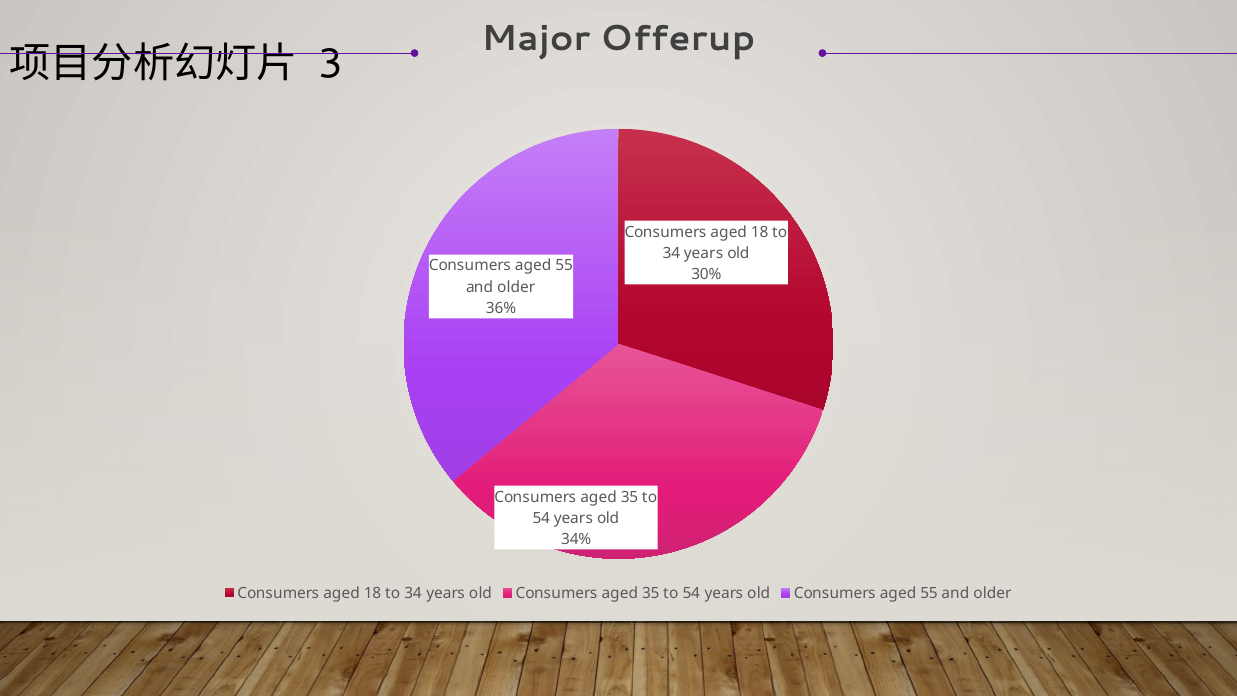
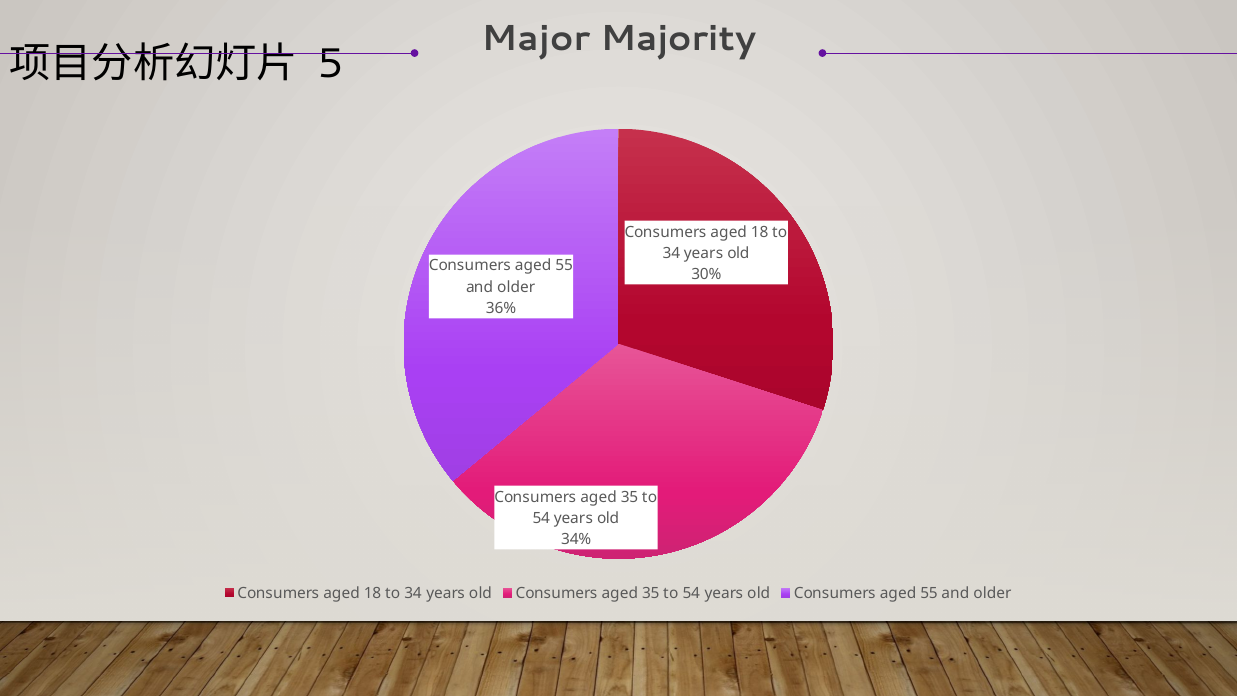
Offerup: Offerup -> Majority (678, 39)
3: 3 -> 5 (330, 64)
